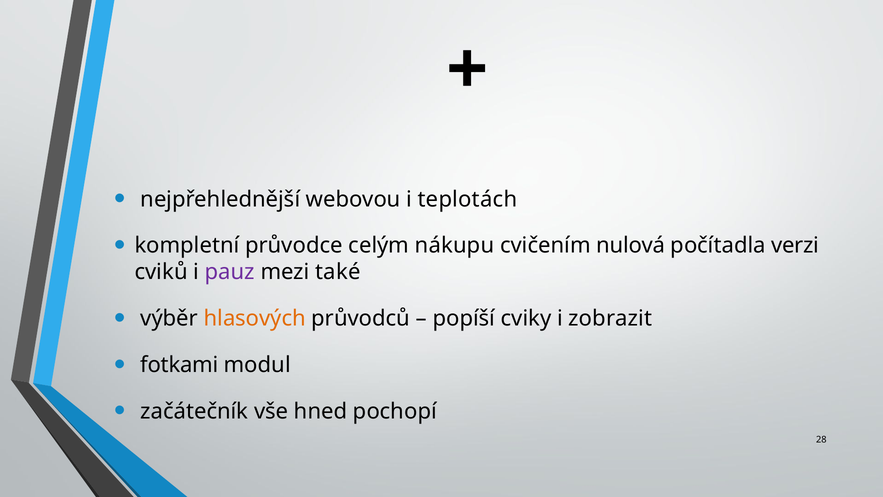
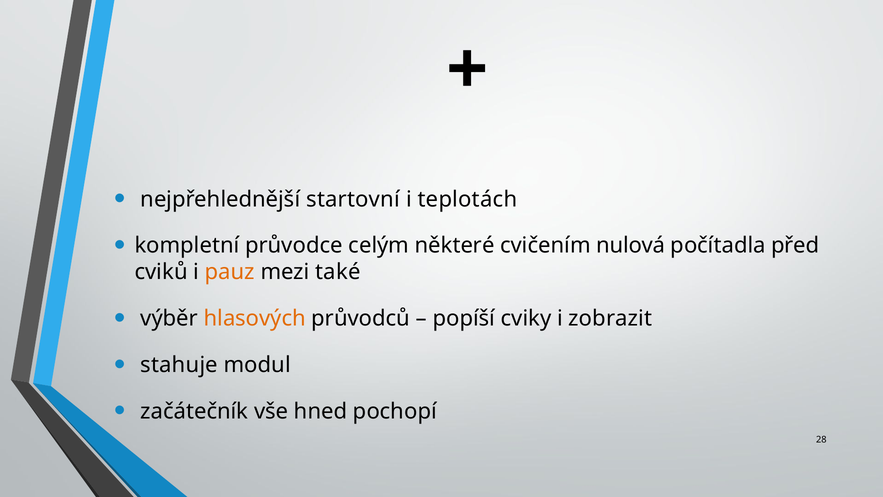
webovou: webovou -> startovní (353, 199)
nákupu: nákupu -> některé (455, 246)
verzi: verzi -> před (795, 246)
pauz colour: purple -> orange (230, 272)
fotkami: fotkami -> stahuje (179, 365)
